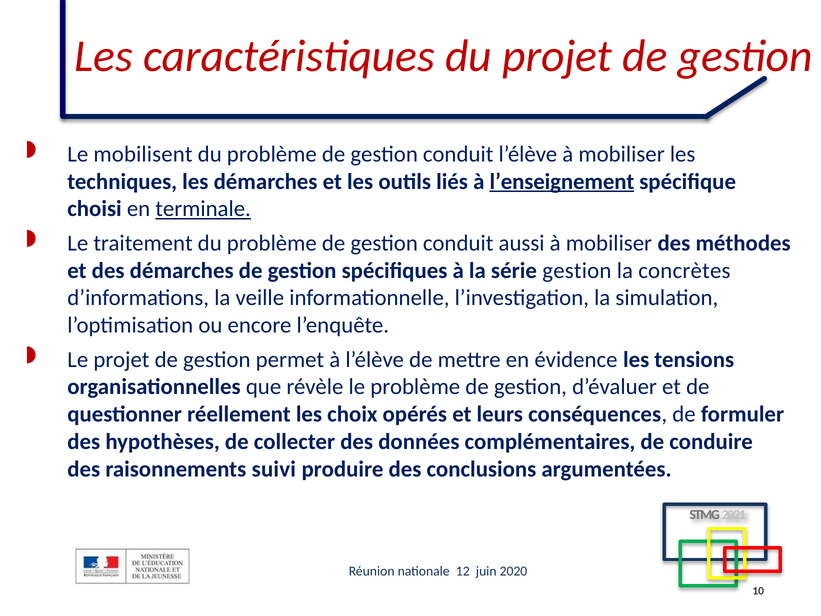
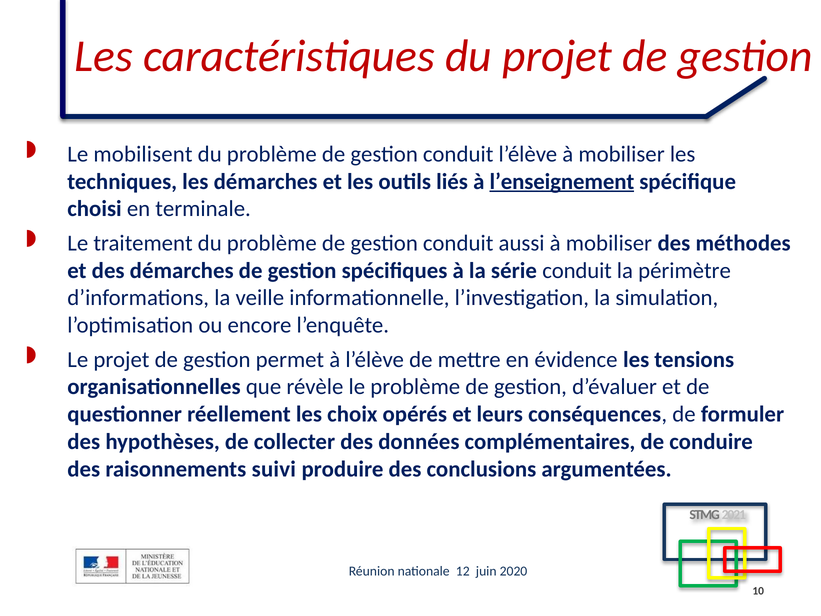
terminale underline: present -> none (203, 209)
série gestion: gestion -> conduit (577, 270)
concrètes: concrètes -> périmètre (685, 270)
